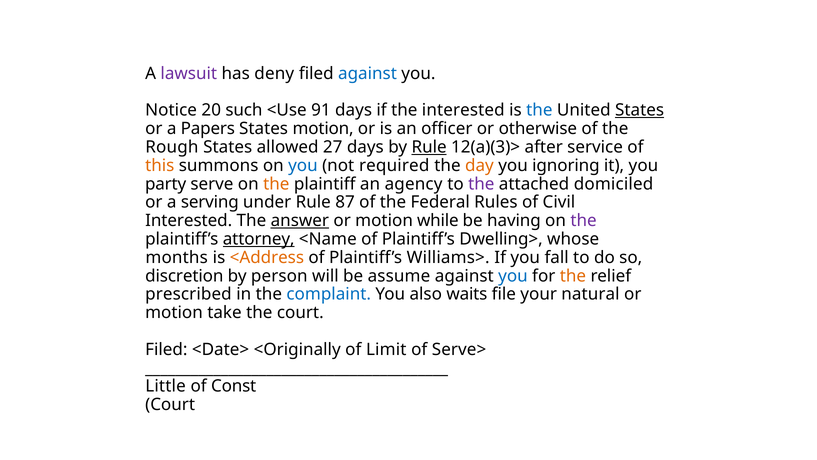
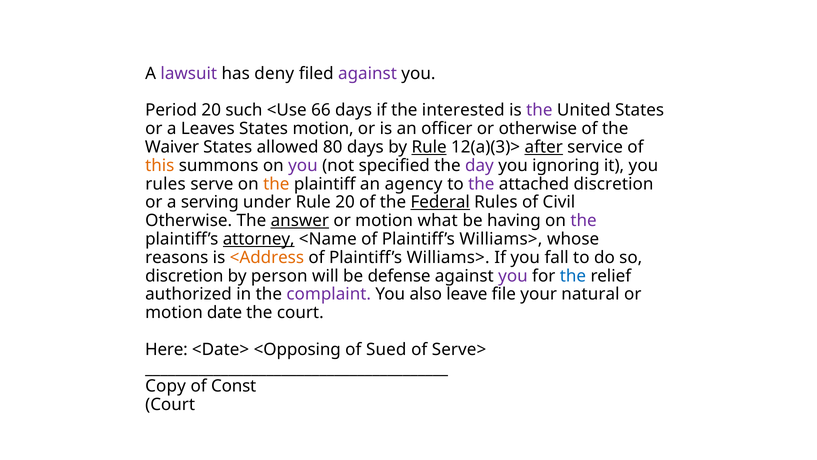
against colour: blue -> purple (368, 73)
Notice: Notice -> Period (171, 110)
91: 91 -> 66 (321, 110)
the colour: blue -> purple (539, 110)
States underline: present -> none (640, 110)
Papers: Papers -> Leaves (208, 129)
Rough: Rough -> Waiver (172, 147)
27: 27 -> 80 (333, 147)
after underline: none -> present (544, 147)
you colour: blue -> purple (303, 165)
required: required -> specified (394, 165)
day colour: orange -> purple (479, 165)
party: party -> rules (165, 184)
attached domiciled: domiciled -> discretion (614, 184)
Rule 87: 87 -> 20 (345, 202)
Federal underline: none -> present (440, 202)
Interested: Interested -> Otherwise (189, 220)
while: while -> what (438, 220)
<Name of Plaintiff’s Dwelling>: Dwelling> -> Williams> (501, 239)
months: months -> reasons (177, 257)
assume: assume -> defense (399, 276)
you colour: blue -> purple (513, 276)
the colour: orange -> blue (573, 276)
prescribed: prescribed -> authorized (189, 294)
complaint colour: blue -> purple (329, 294)
waits: waits -> leave (467, 294)
take: take -> date (225, 312)
Filed: Filed -> Here (166, 349)
<Originally: <Originally -> <Opposing (297, 349)
Limit: Limit -> Sued (386, 349)
Little: Little -> Copy (166, 386)
